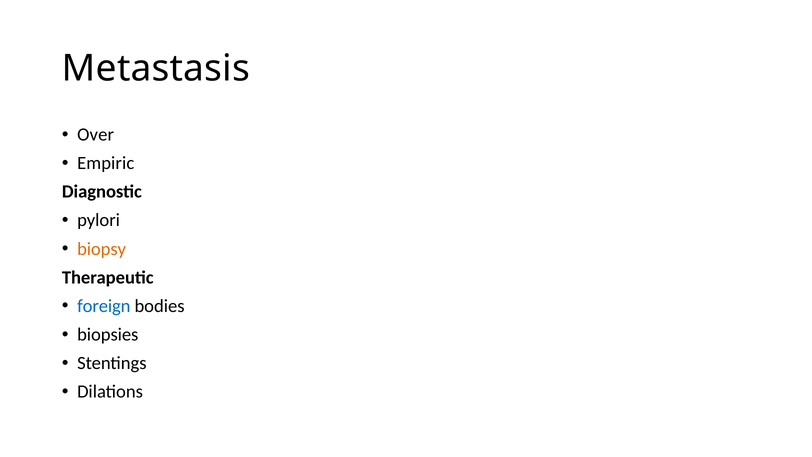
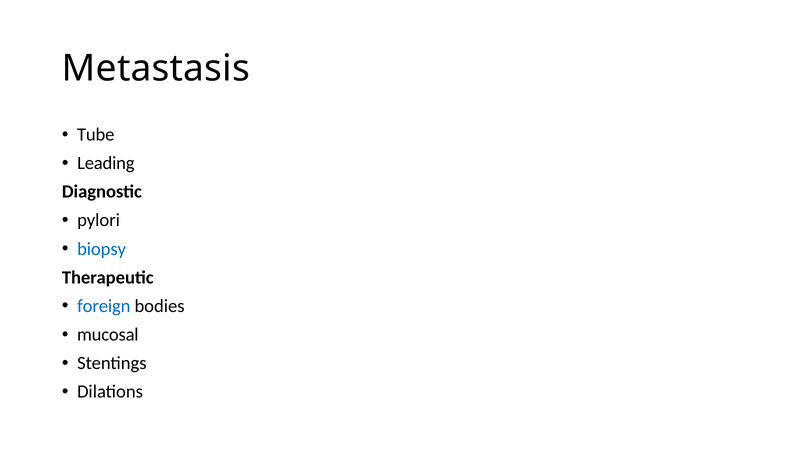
Over: Over -> Tube (96, 135)
Empiric: Empiric -> Leading (106, 163)
biopsy colour: orange -> blue (102, 249)
biopsies: biopsies -> mucosal (108, 334)
